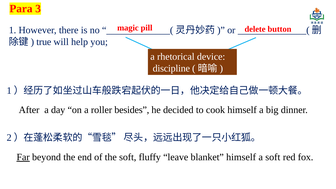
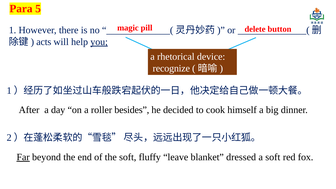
3: 3 -> 5 (38, 9)
true: true -> acts (44, 42)
you underline: none -> present (99, 42)
discipline: discipline -> recognize (171, 68)
blanket himself: himself -> dressed (241, 157)
